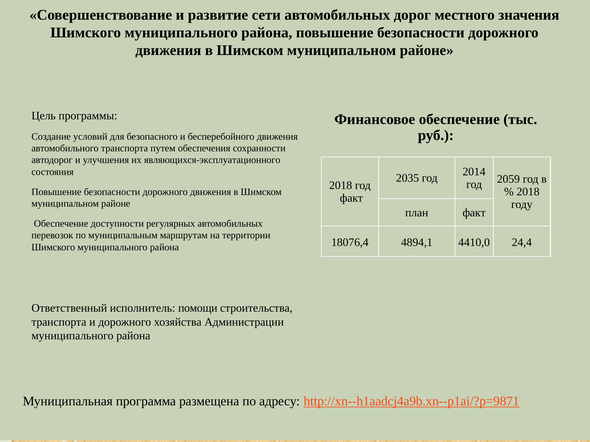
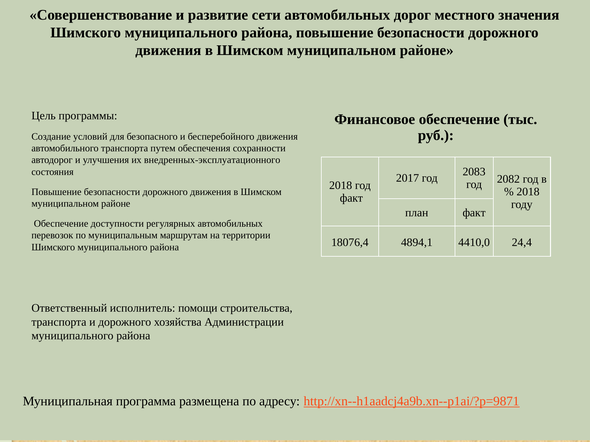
являющихся-эксплуатационного: являющихся-эксплуатационного -> внедренных-эксплуатационного (212, 160)
2014: 2014 -> 2083 (474, 172)
2035: 2035 -> 2017 (408, 178)
2059: 2059 -> 2082 (508, 179)
